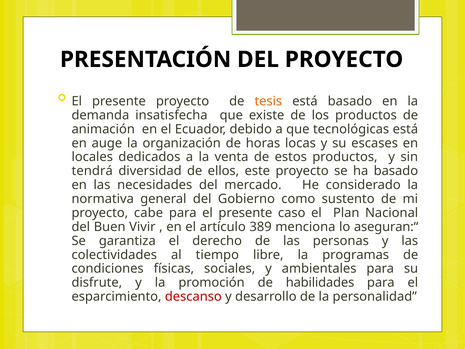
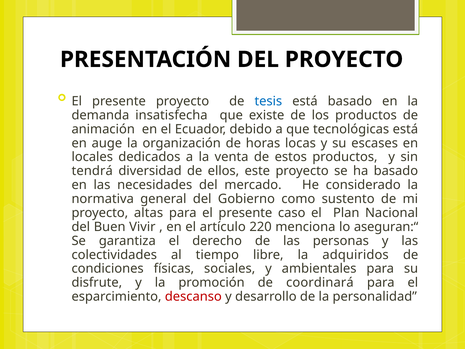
tesis colour: orange -> blue (268, 101)
cabe: cabe -> altas (149, 213)
389: 389 -> 220 (261, 227)
programas: programas -> adquiridos (356, 255)
habilidades: habilidades -> coordinará (320, 282)
